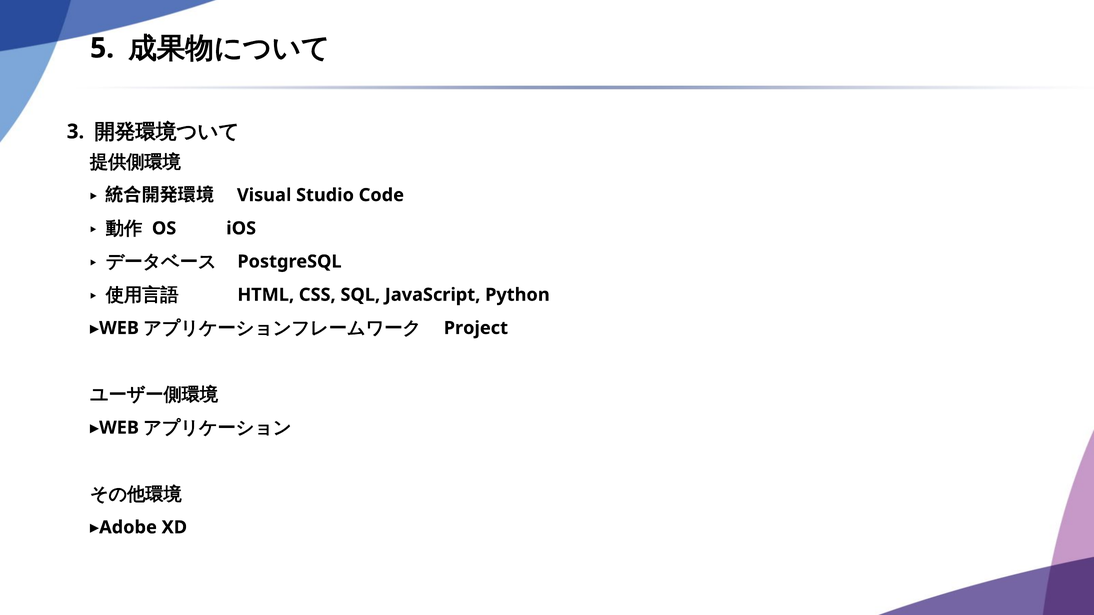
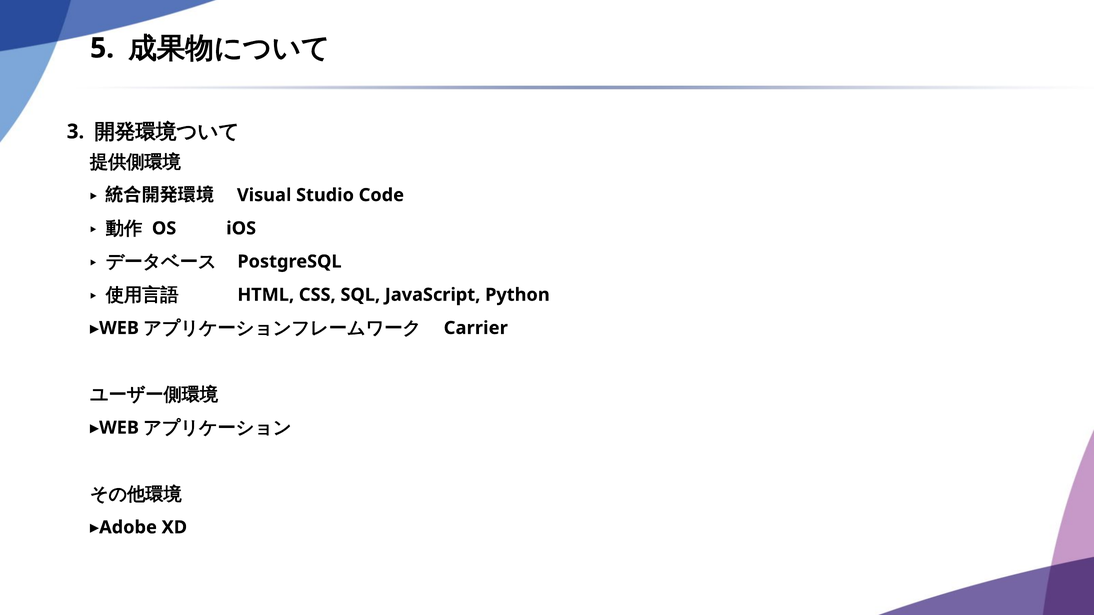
Project: Project -> Carrier (476, 328)
